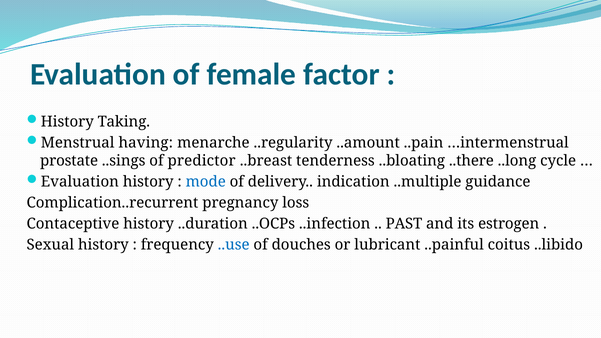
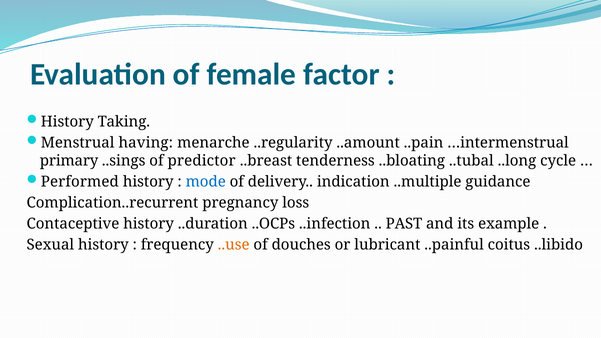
prostate: prostate -> primary (69, 161)
..there: ..there -> ..tubal (471, 161)
Evaluation: Evaluation -> Performed (80, 182)
estrogen: estrogen -> example (509, 224)
..use colour: blue -> orange (234, 245)
